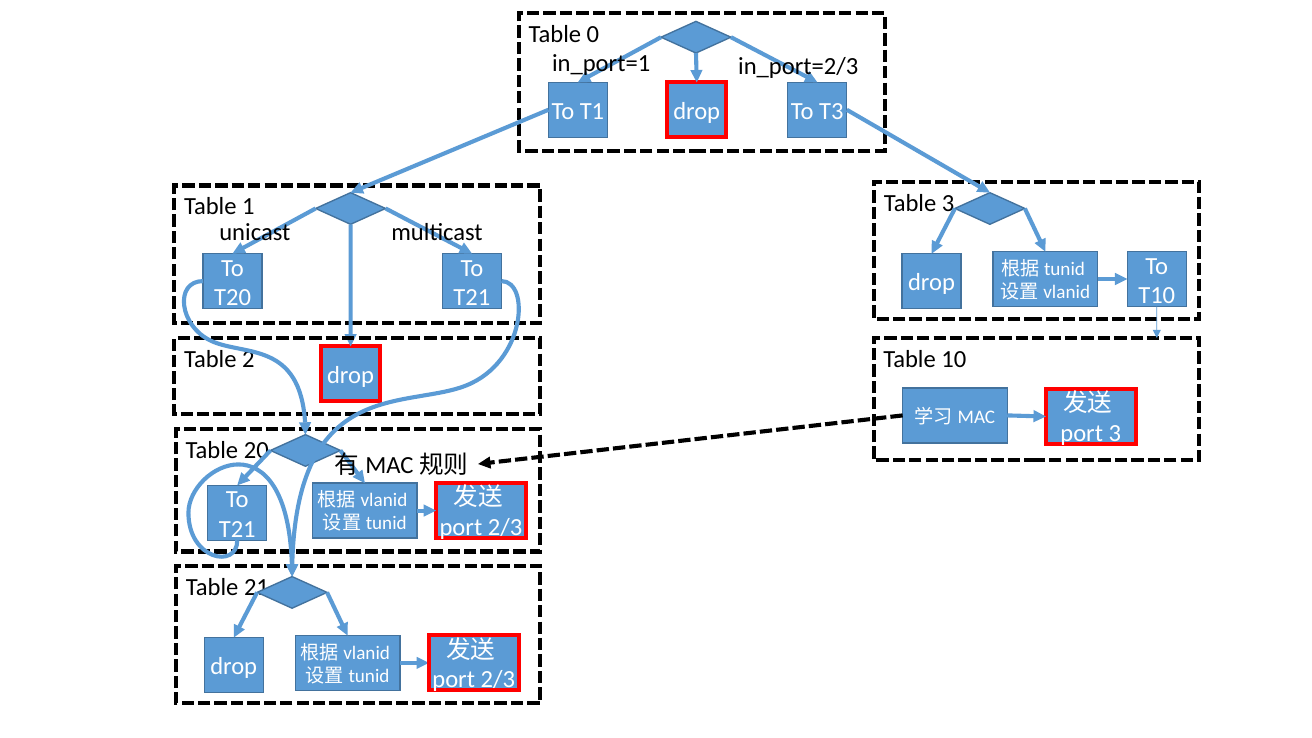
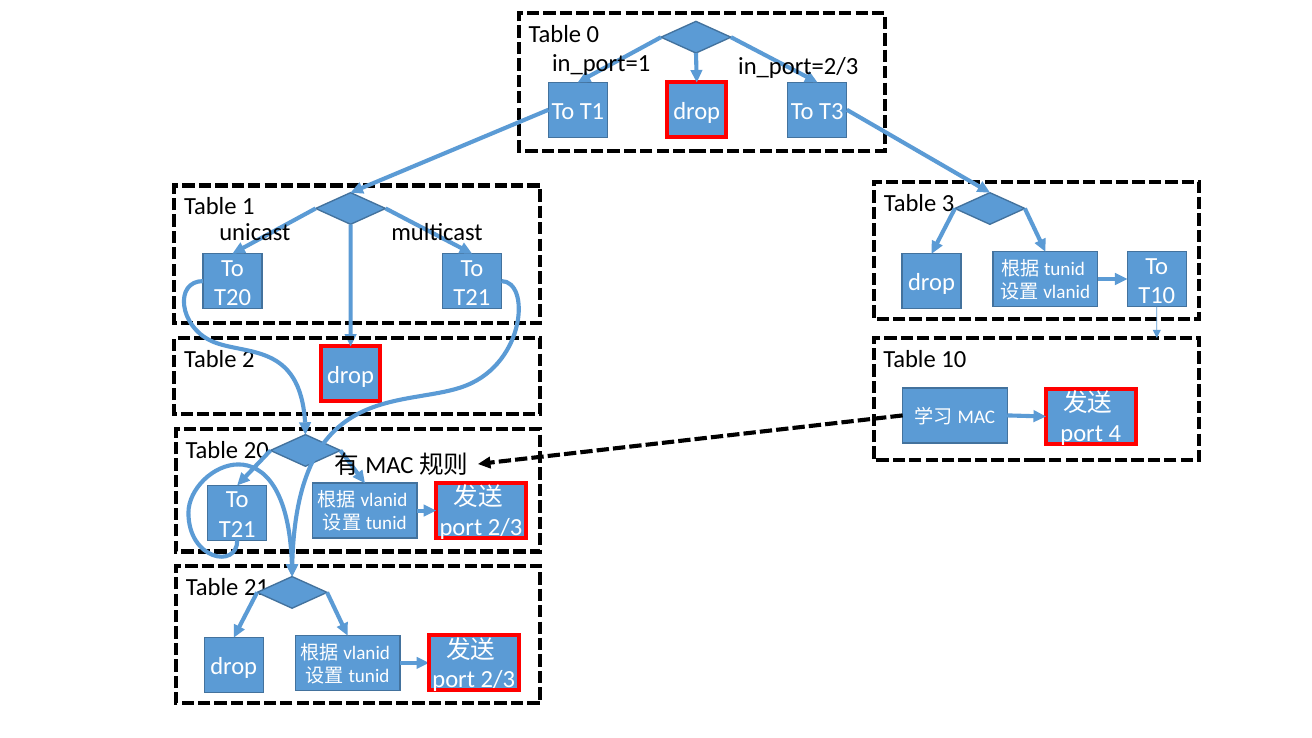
3: 3 -> 4 (1115, 433)
